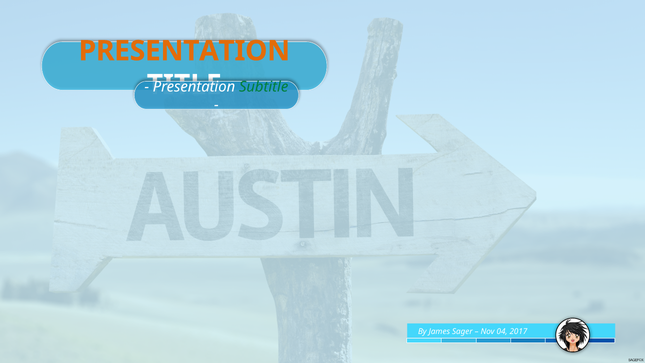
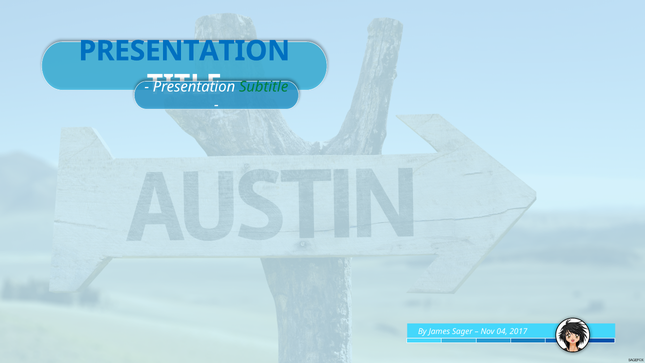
PRESENTATION colour: orange -> blue (184, 51)
